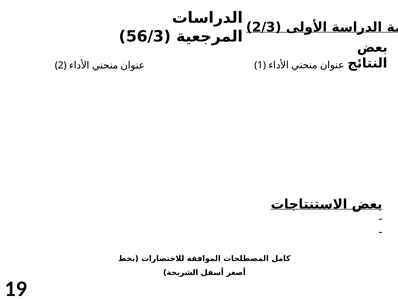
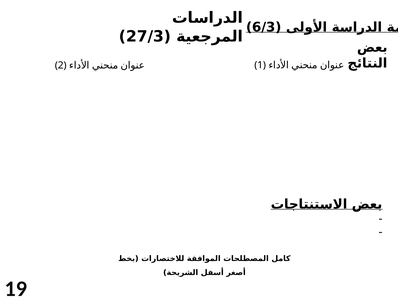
2/3: 2/3 -> 6/3 (264, 27)
56/3: 56/3 -> 27/3 (145, 36)
